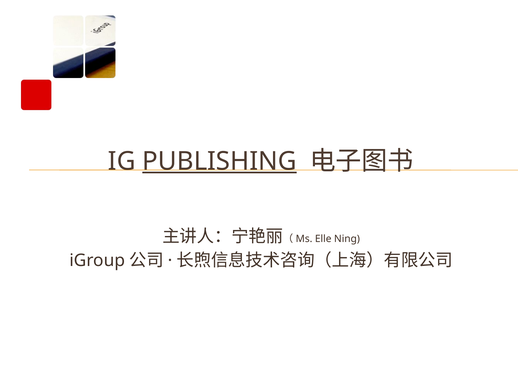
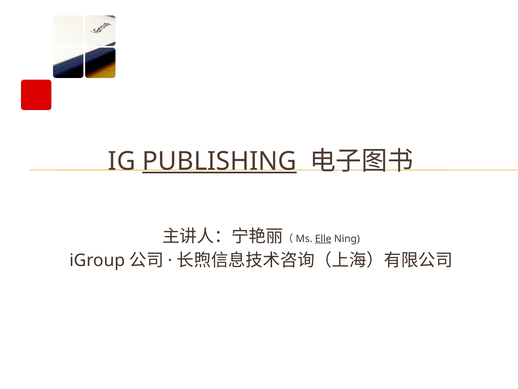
Elle underline: none -> present (323, 238)
